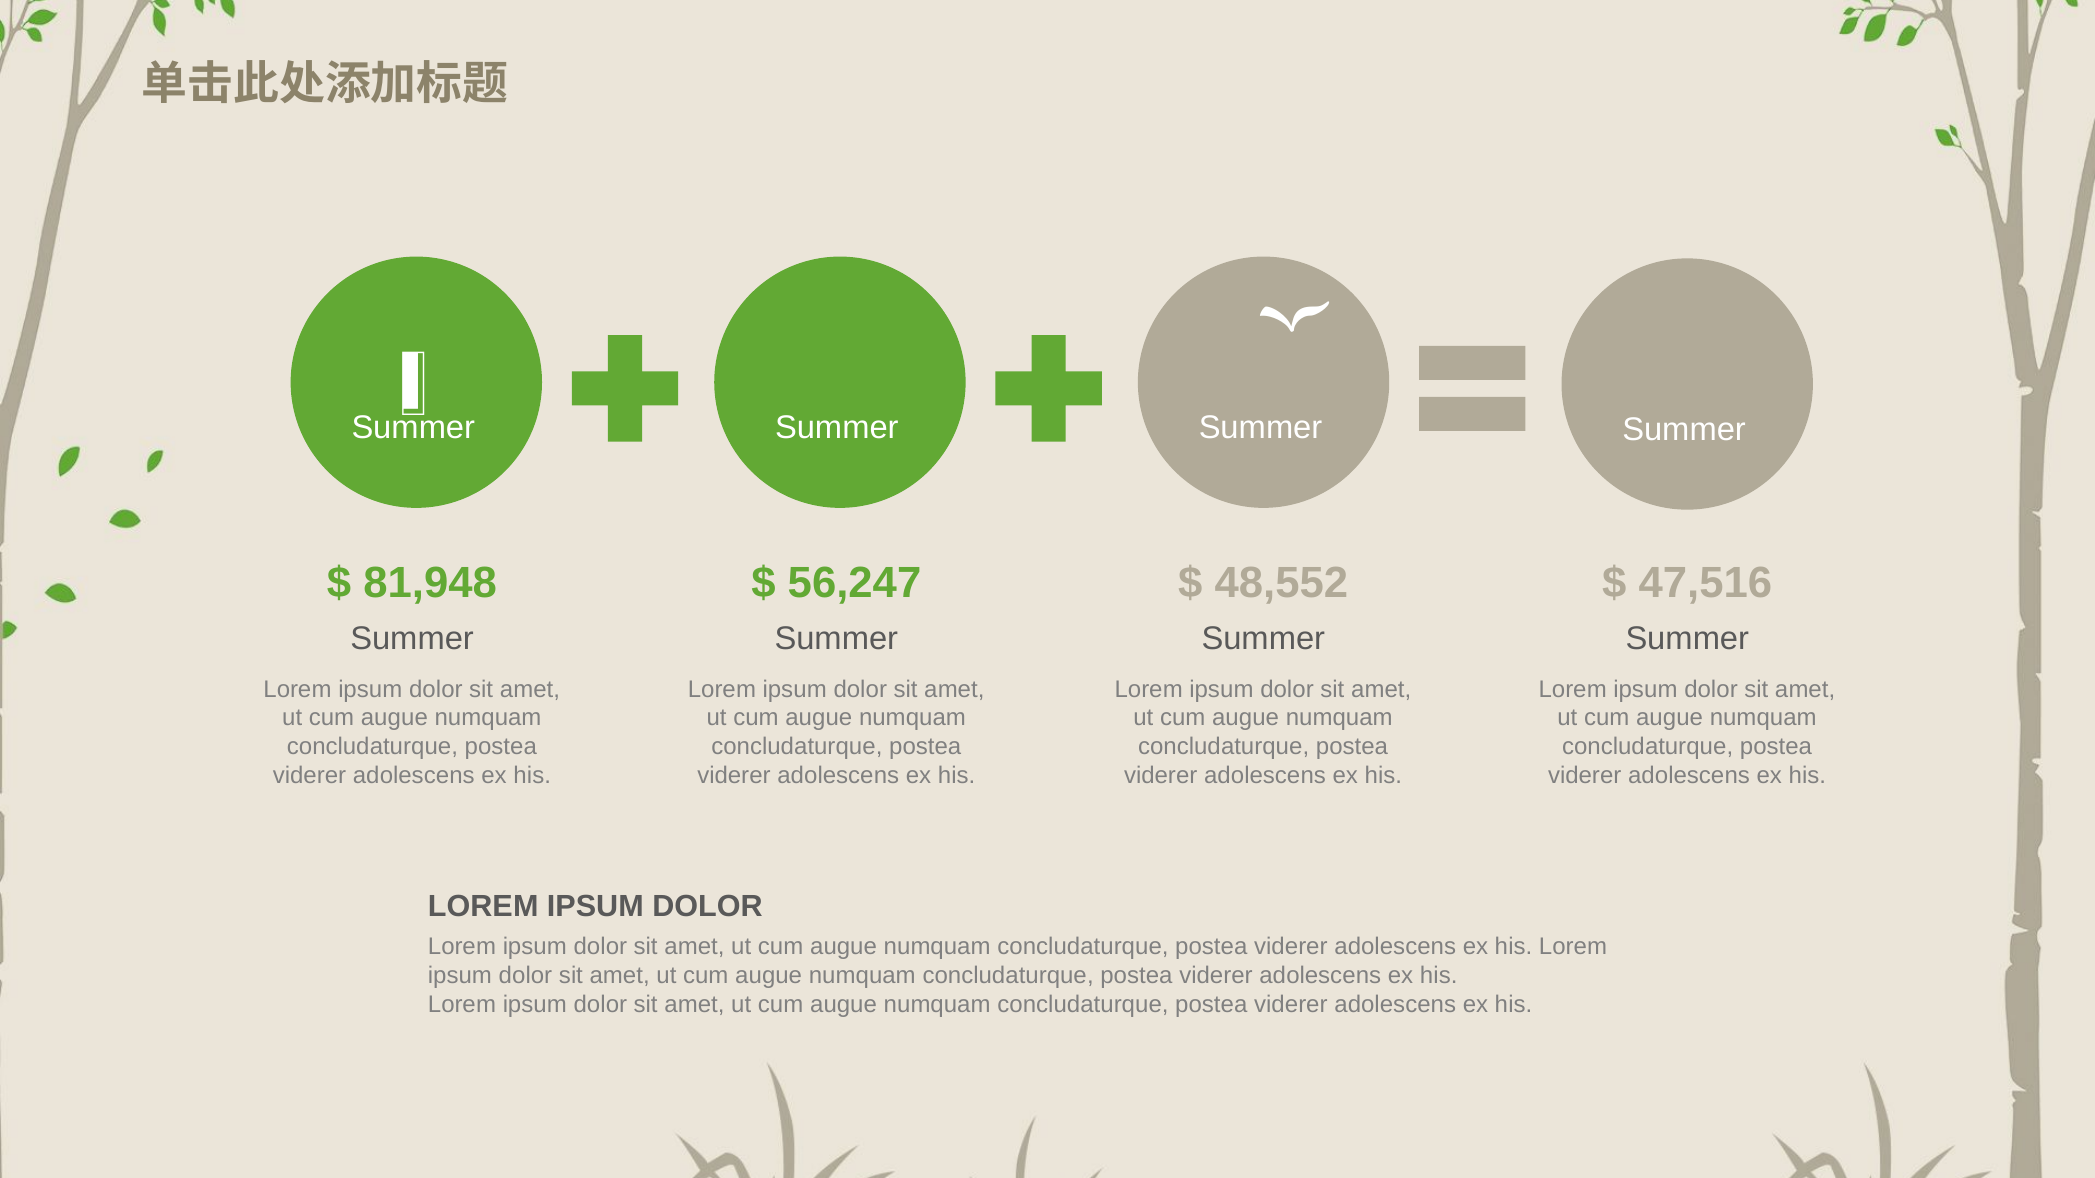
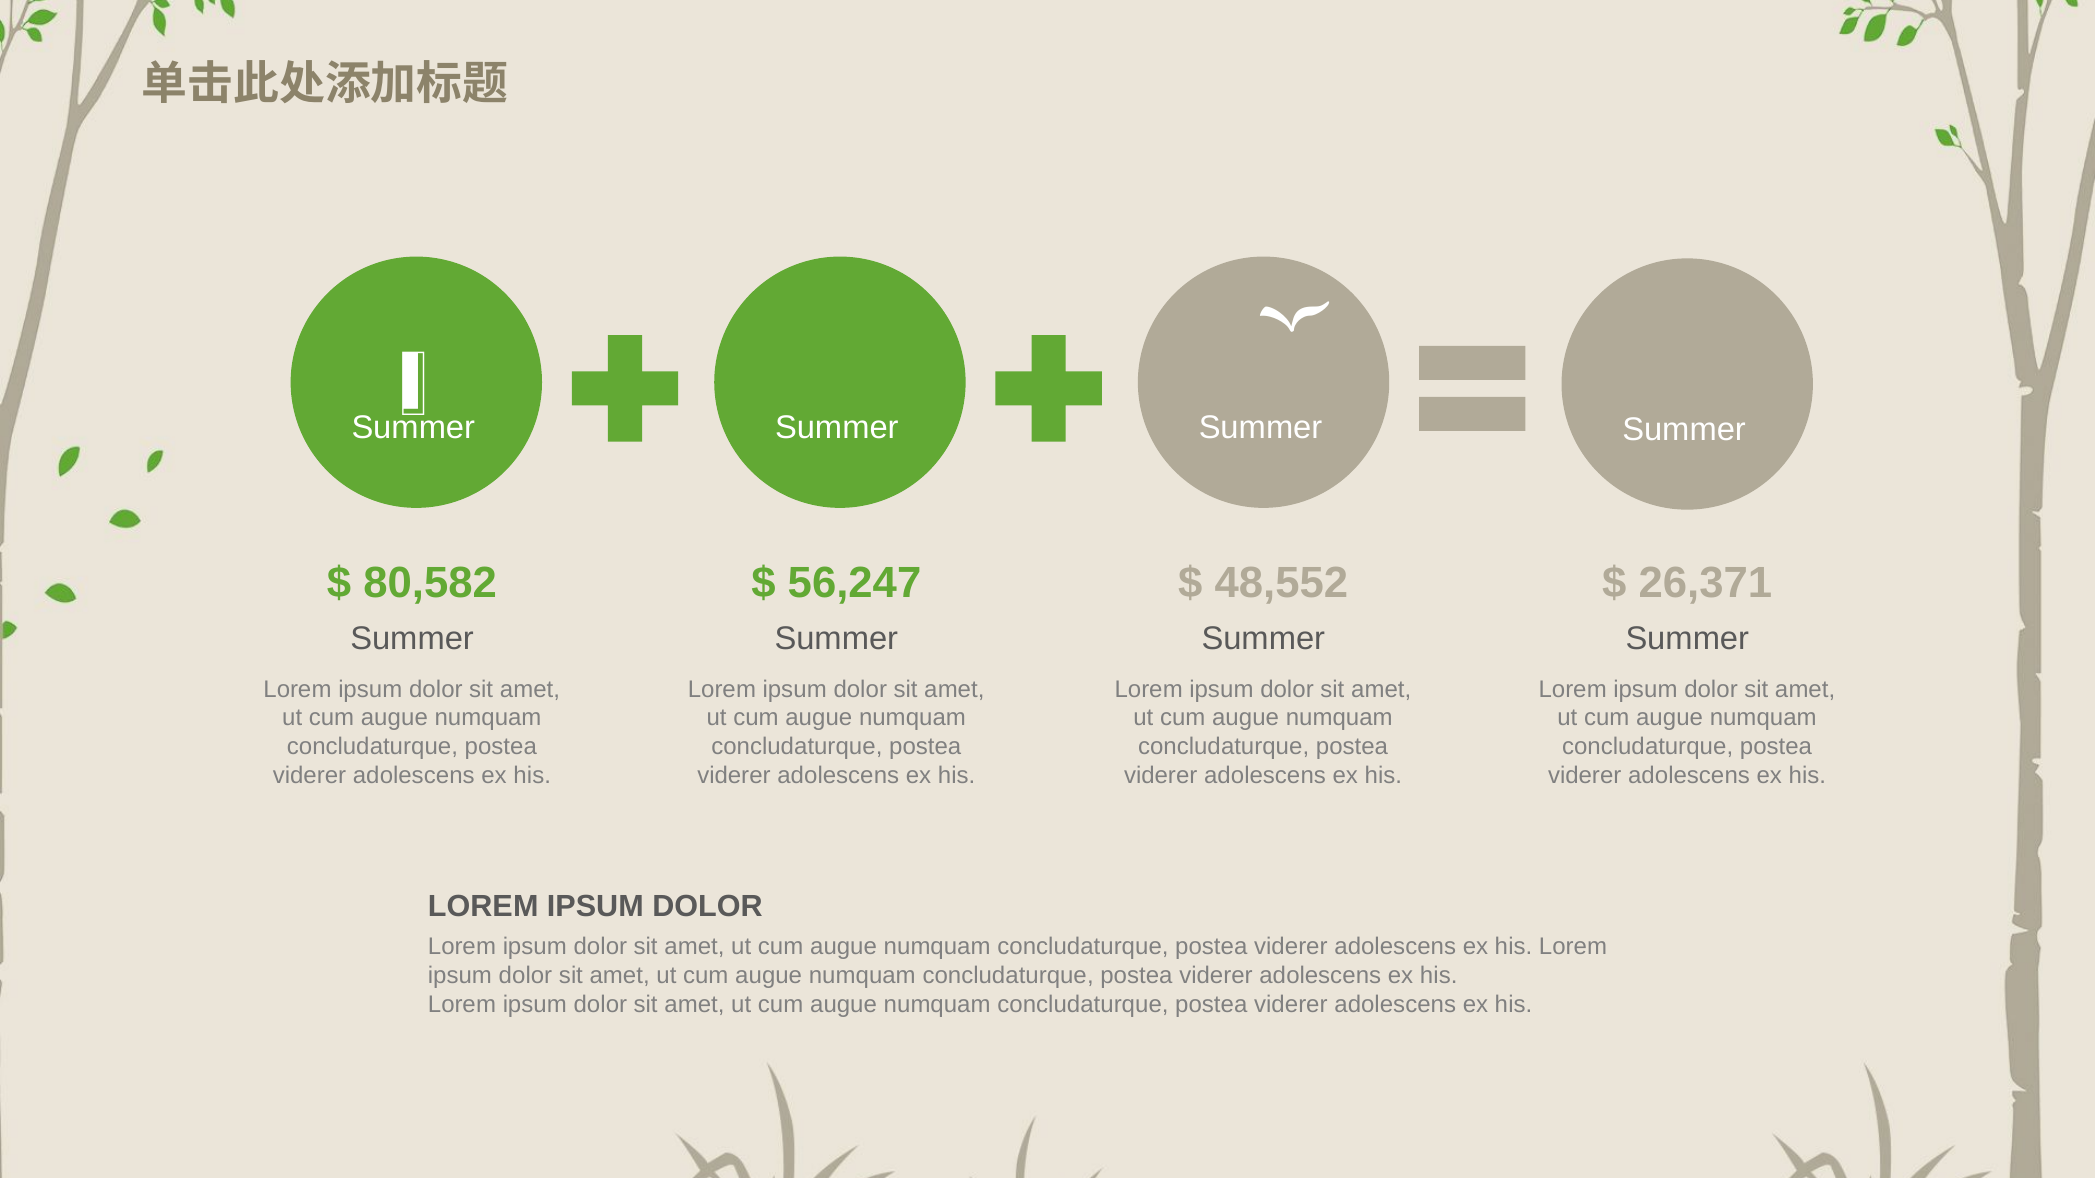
81,948: 81,948 -> 80,582 (430, 584)
47,516: 47,516 -> 26,371 (1705, 584)
